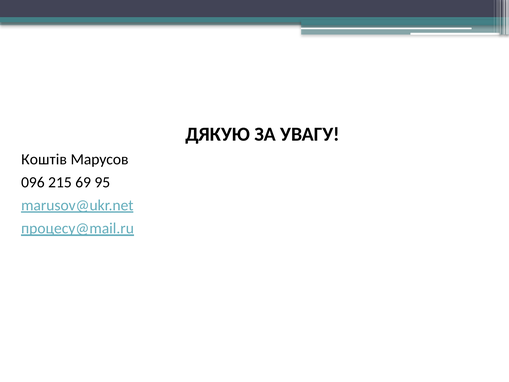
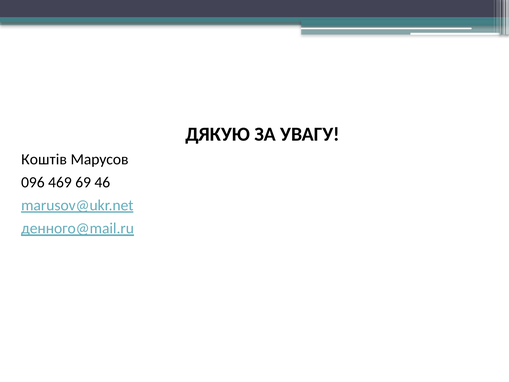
215: 215 -> 469 (60, 182)
95: 95 -> 46 (102, 182)
процесу@mail.ru: процесу@mail.ru -> денного@mail.ru (78, 228)
